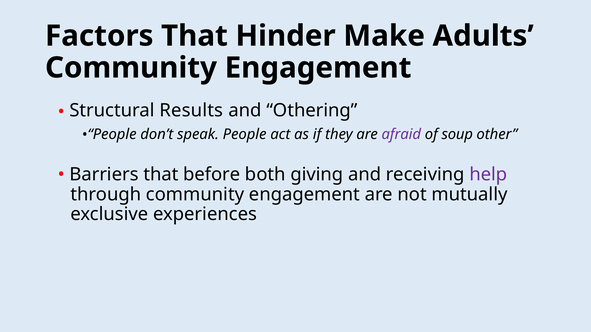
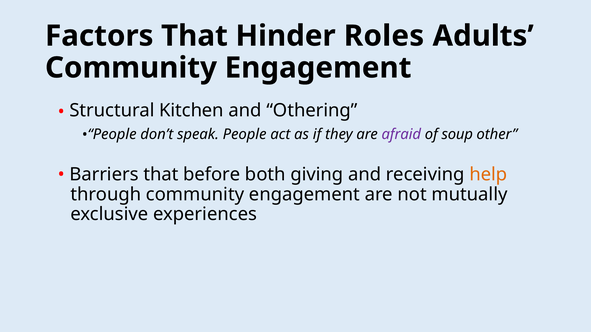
Make: Make -> Roles (384, 36)
Results: Results -> Kitchen (192, 110)
help colour: purple -> orange (488, 175)
